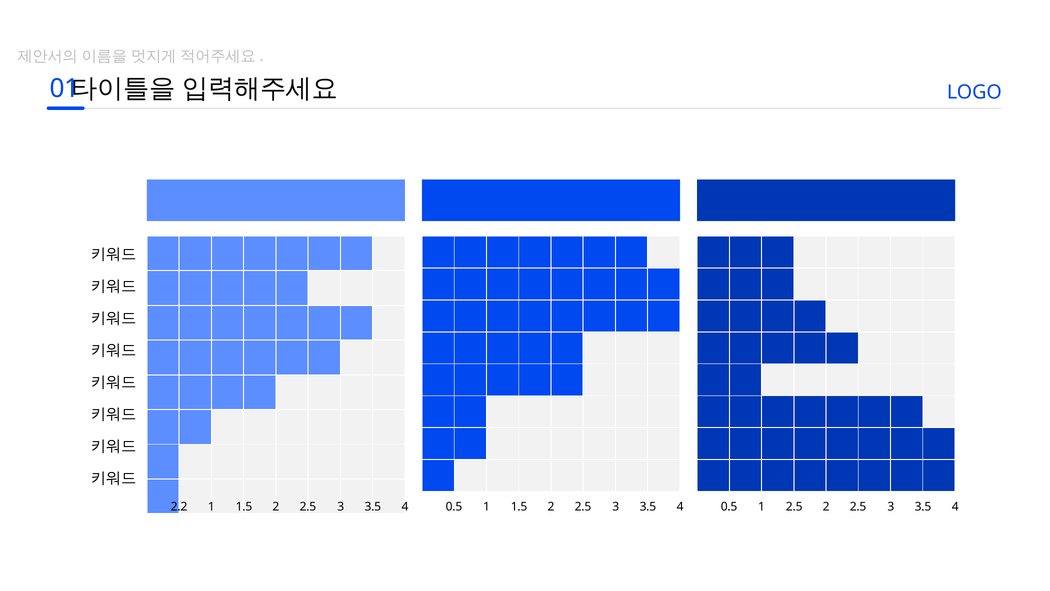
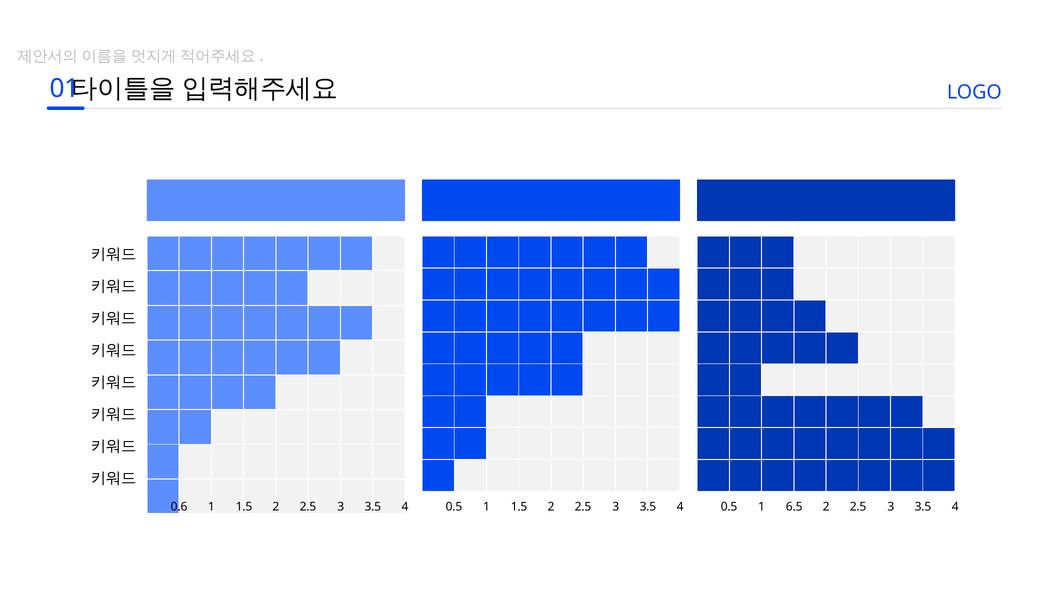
2.2: 2.2 -> 0.6 (179, 507)
1 2.5: 2.5 -> 6.5 (794, 507)
